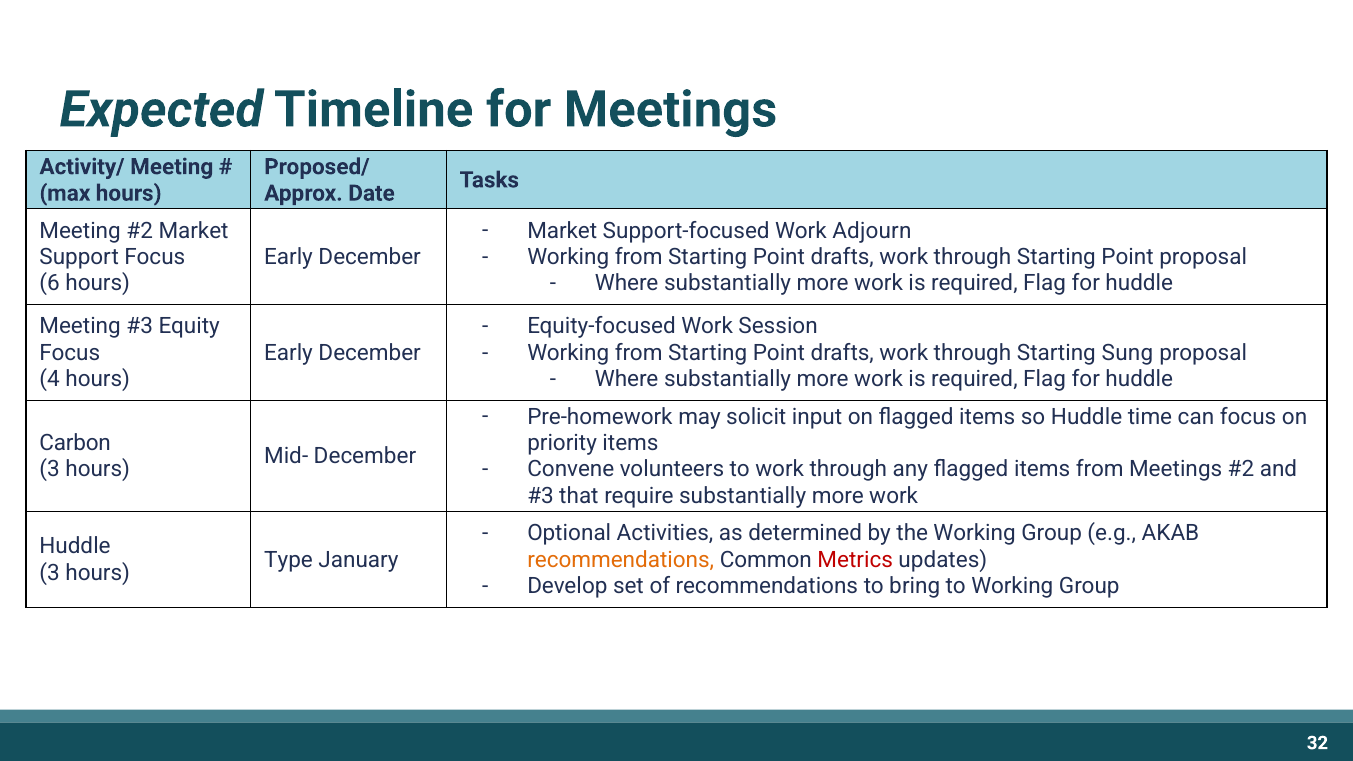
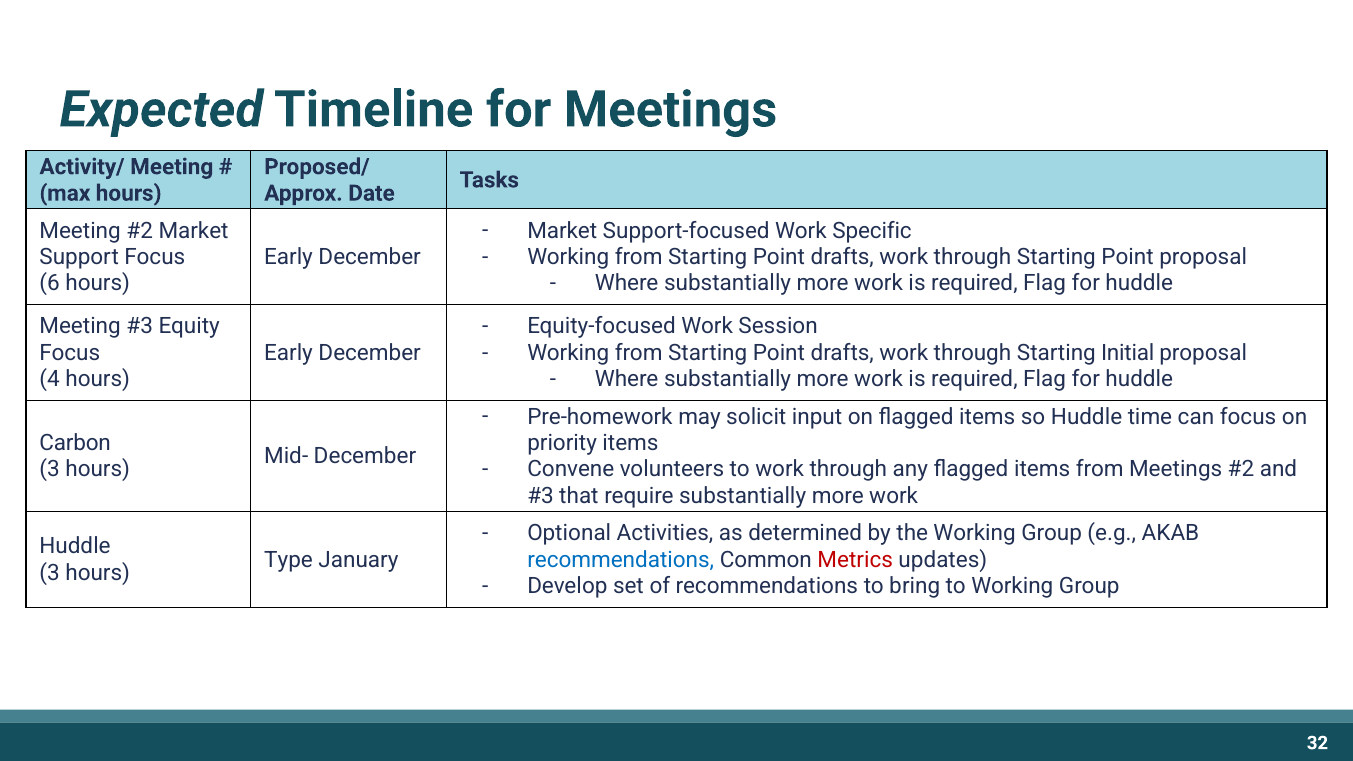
Adjourn: Adjourn -> Specific (872, 231)
Sung: Sung -> Initial (1128, 353)
recommendations colour: orange -> blue (621, 560)
